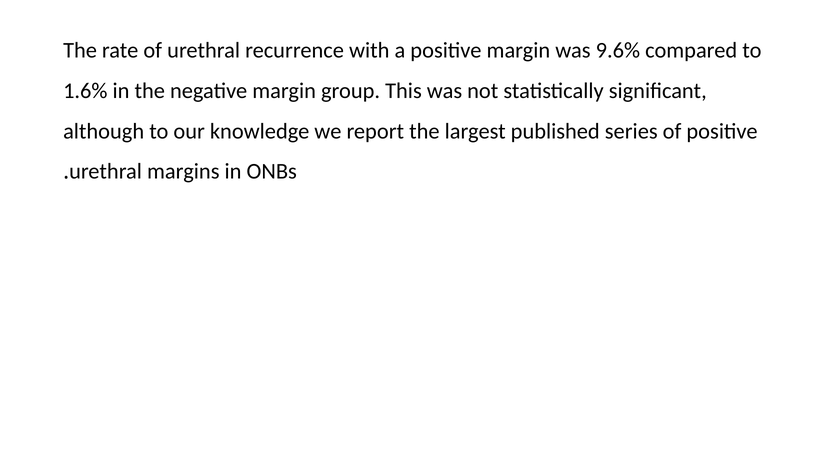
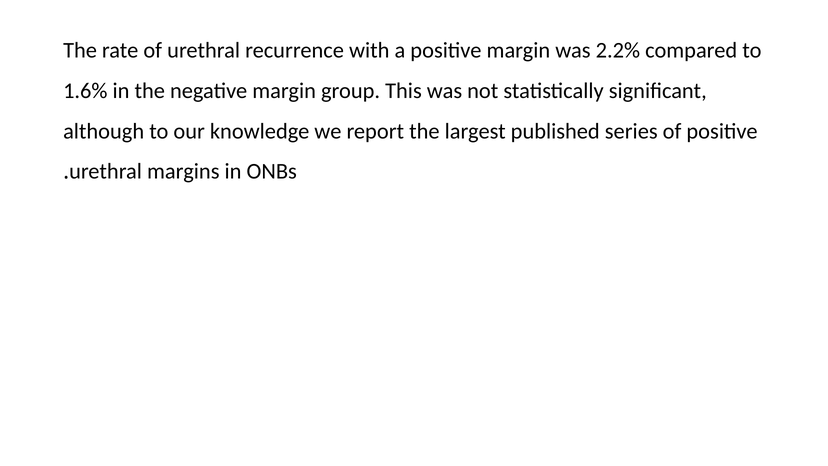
9.6%: 9.6% -> 2.2% (618, 50)
